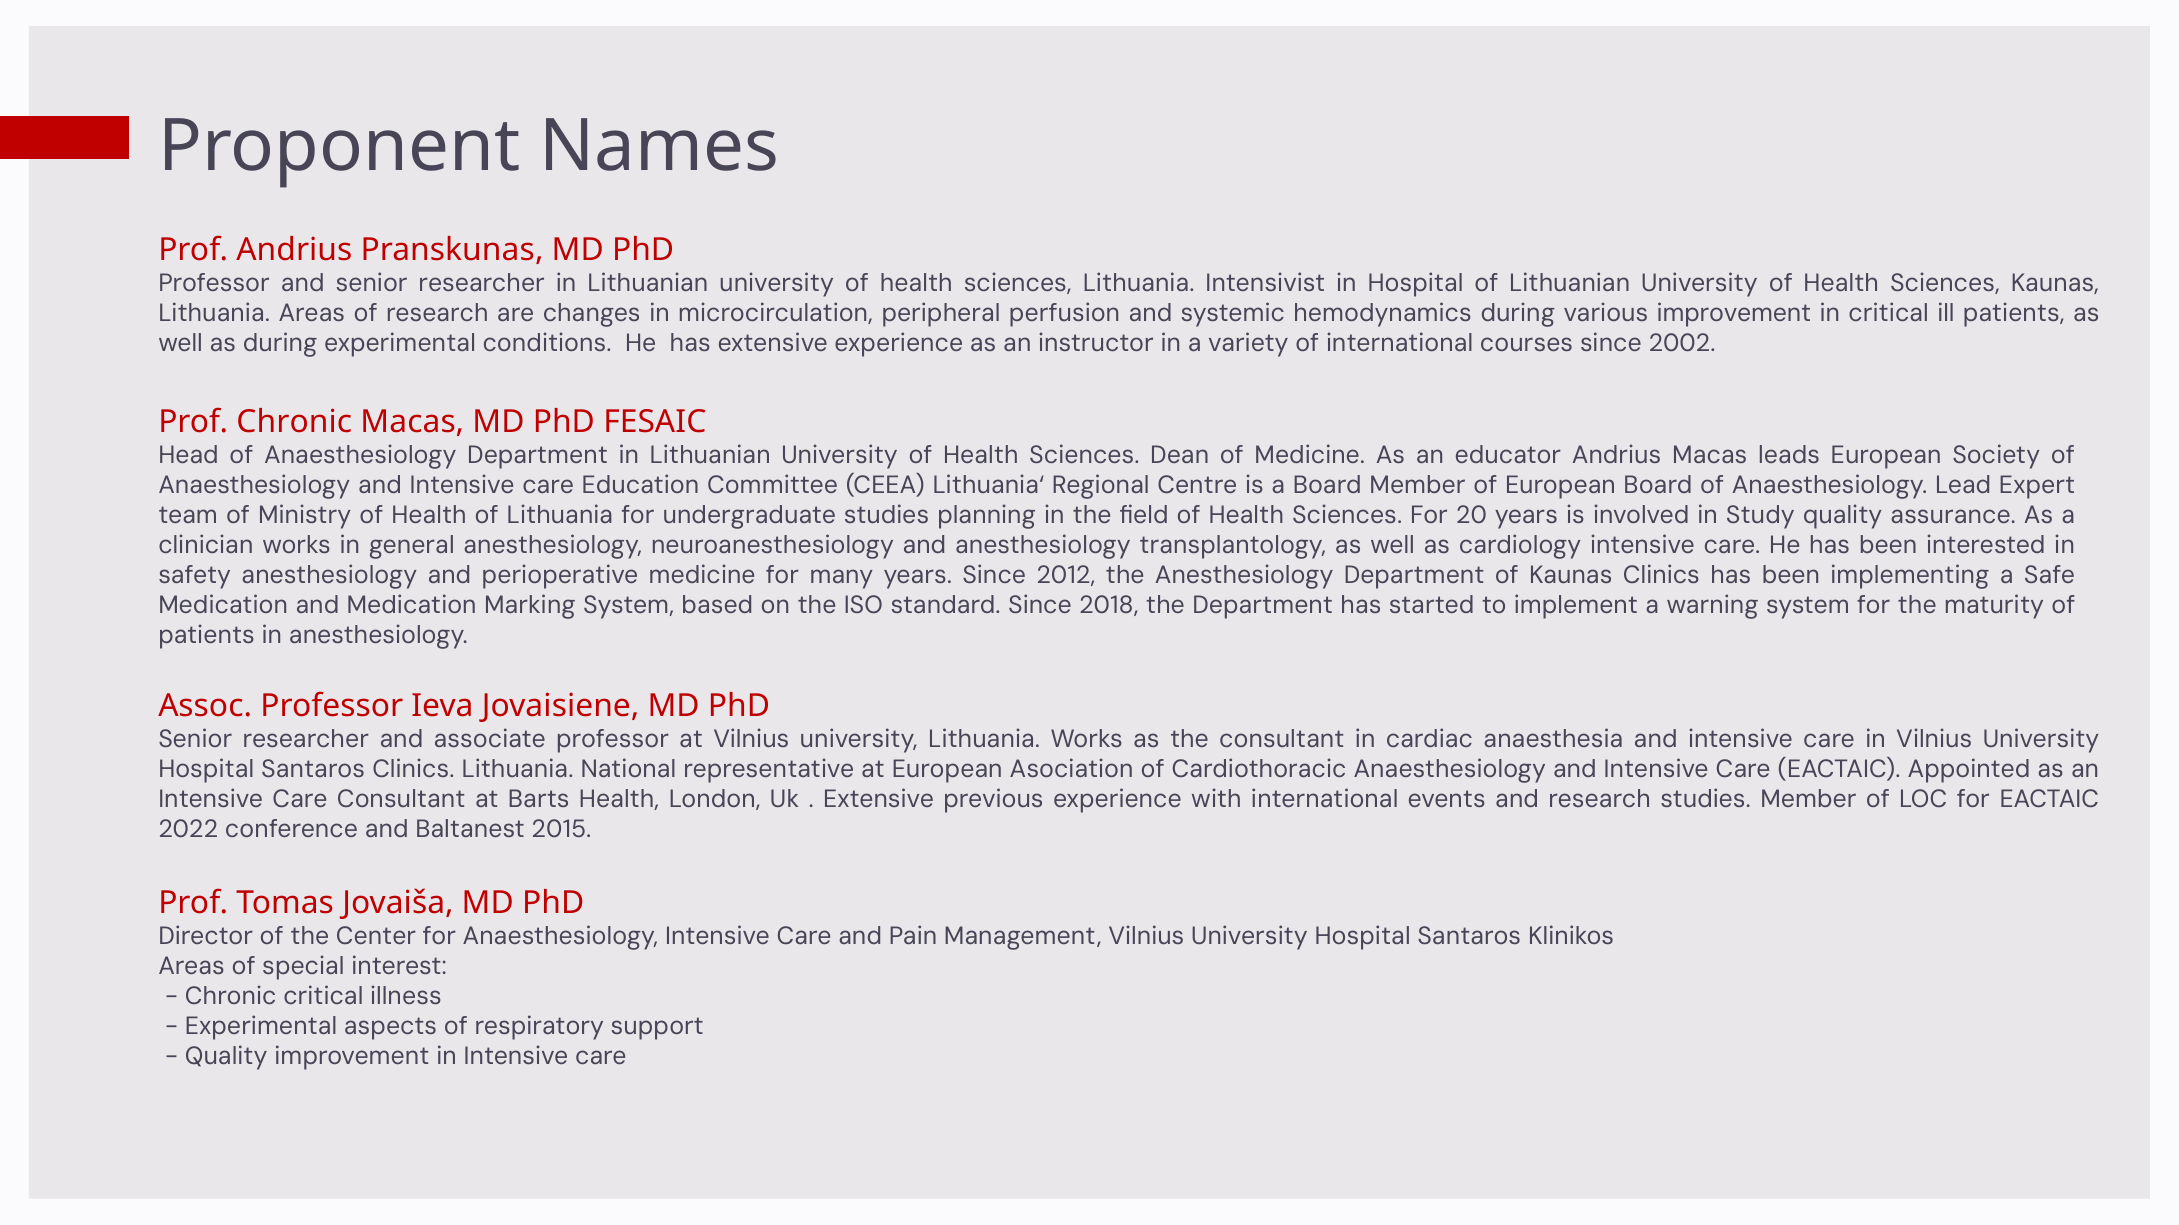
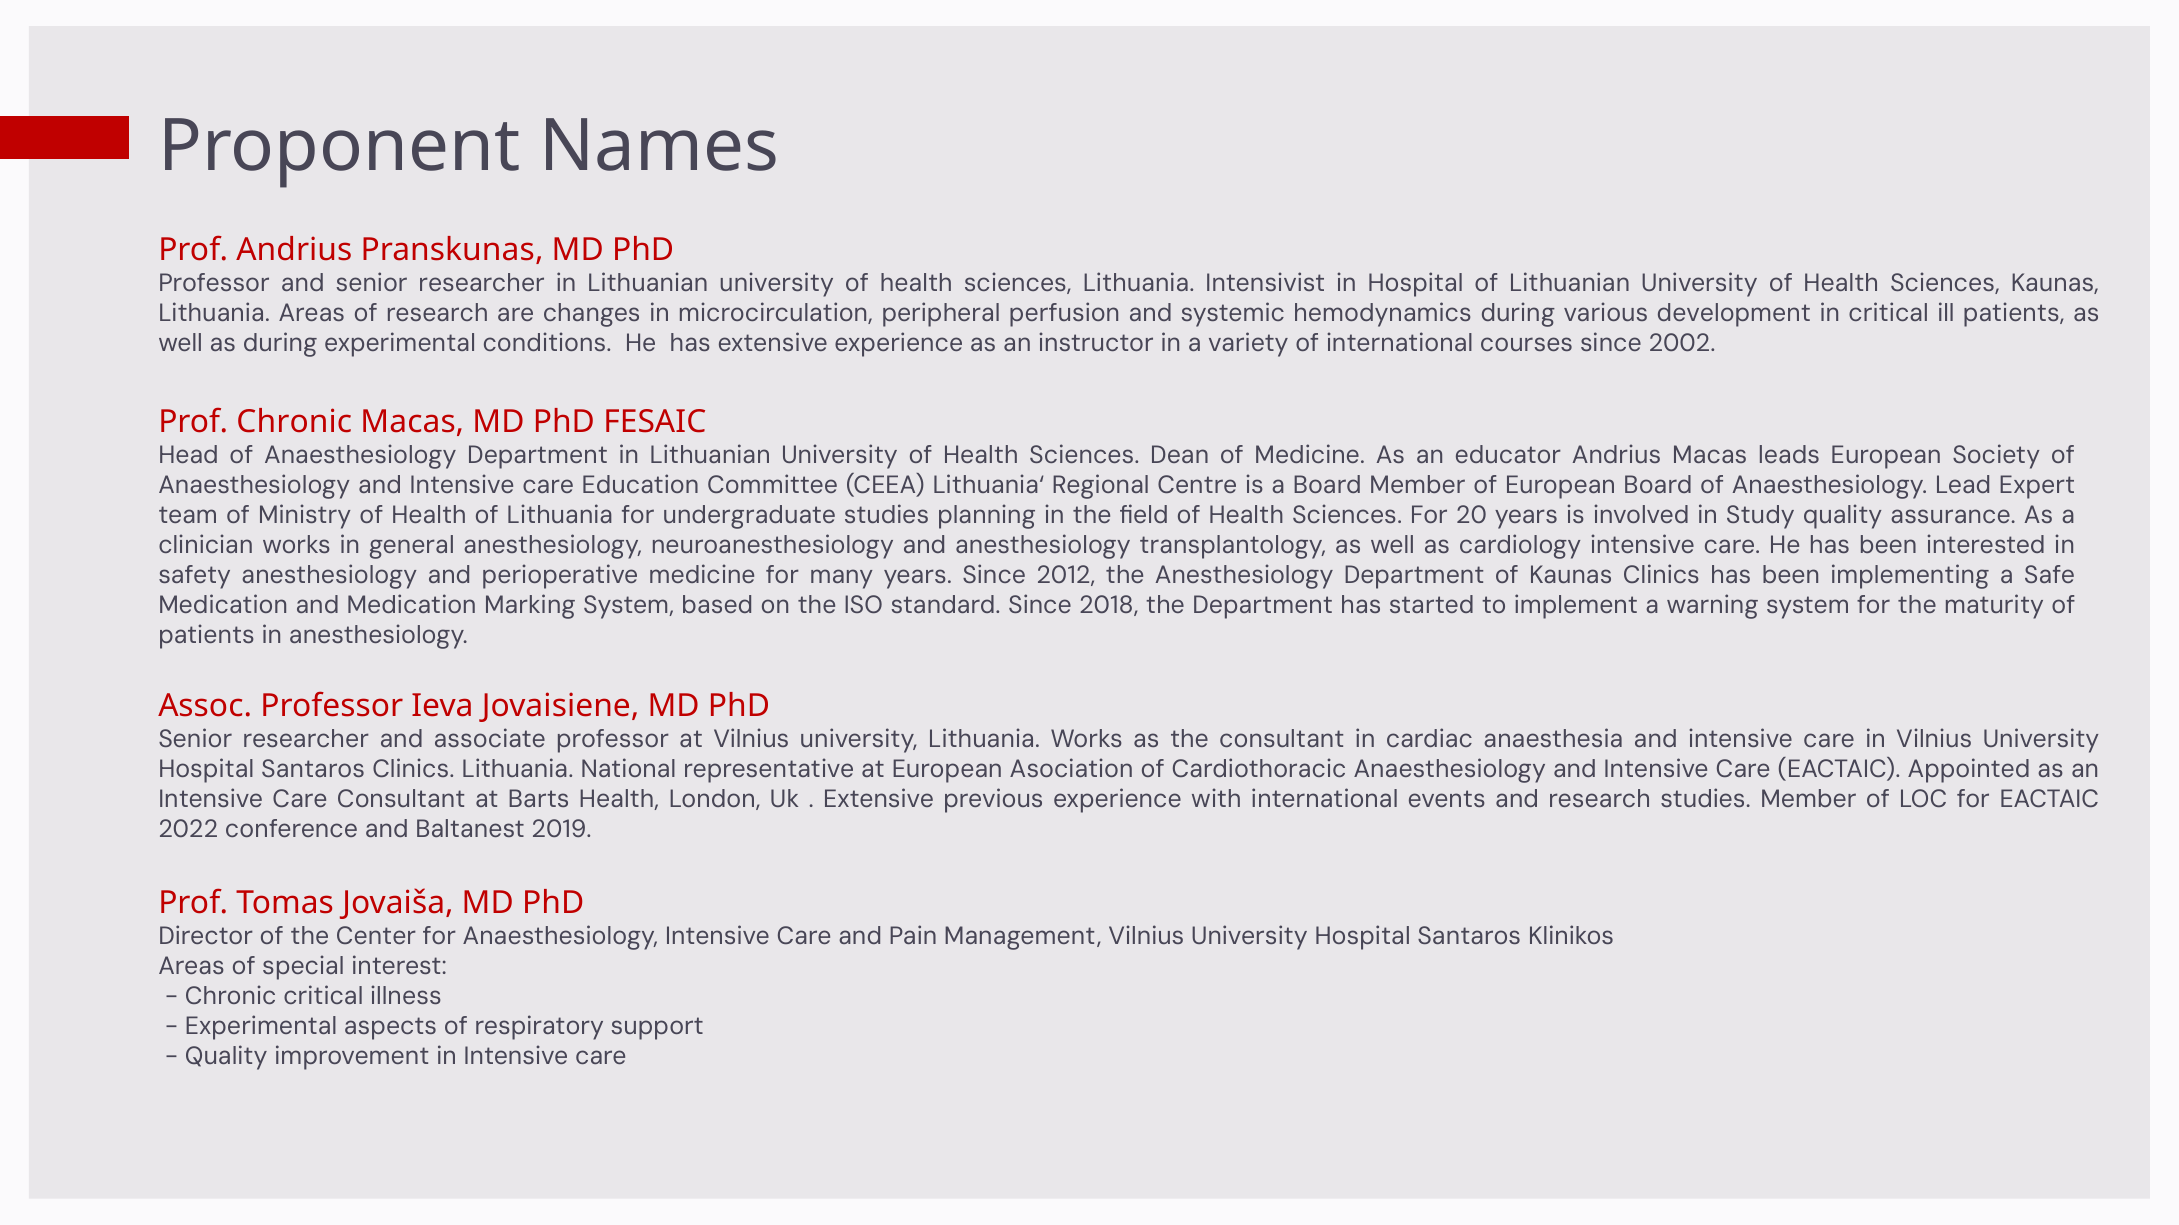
various improvement: improvement -> development (1734, 314)
2015: 2015 -> 2019 (561, 830)
